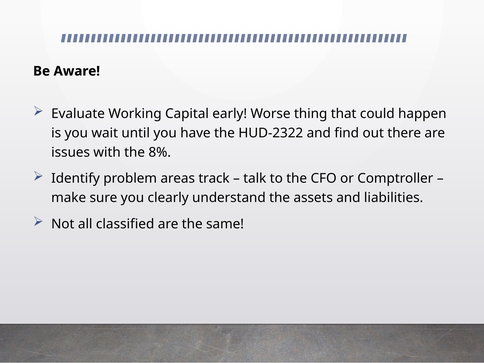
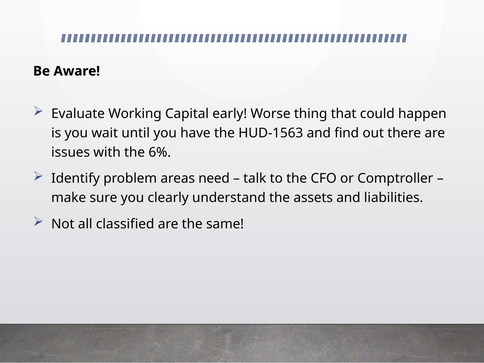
HUD-2322: HUD-2322 -> HUD-1563 (271, 133)
8%: 8% -> 6% (160, 152)
track: track -> need (214, 178)
